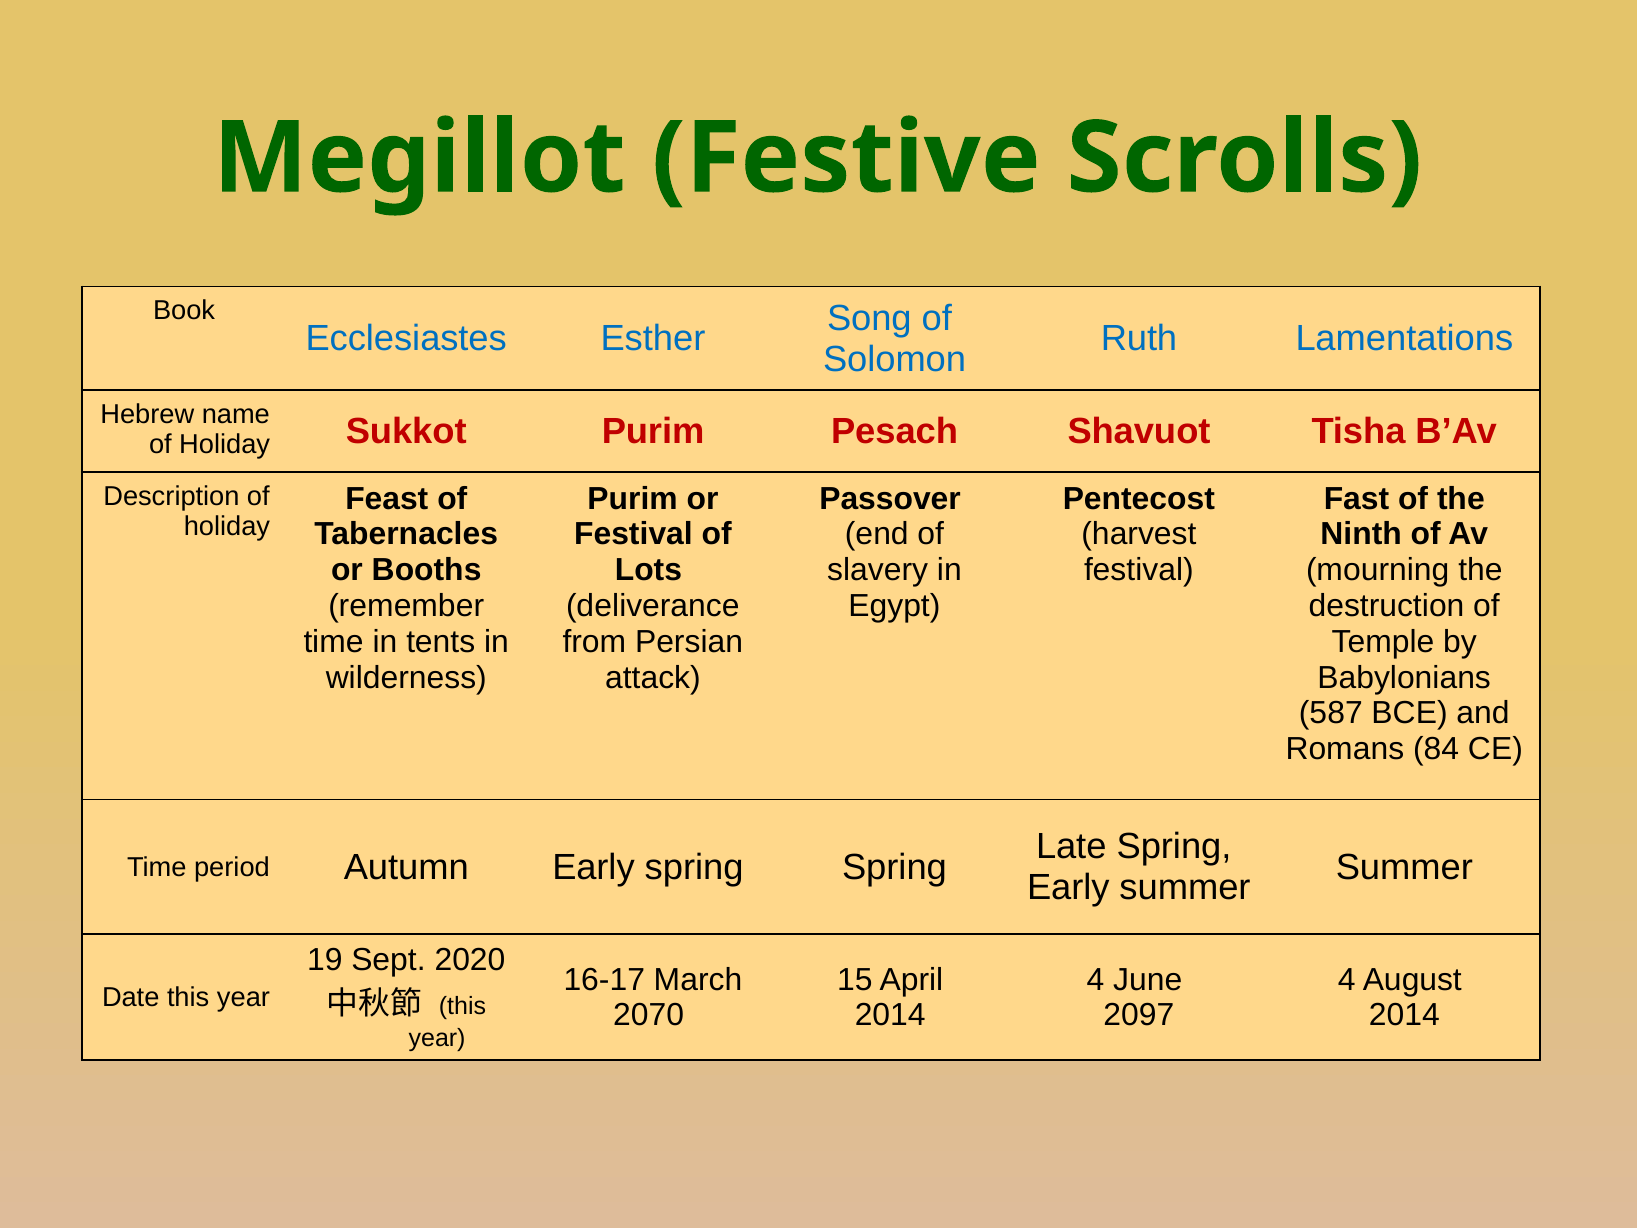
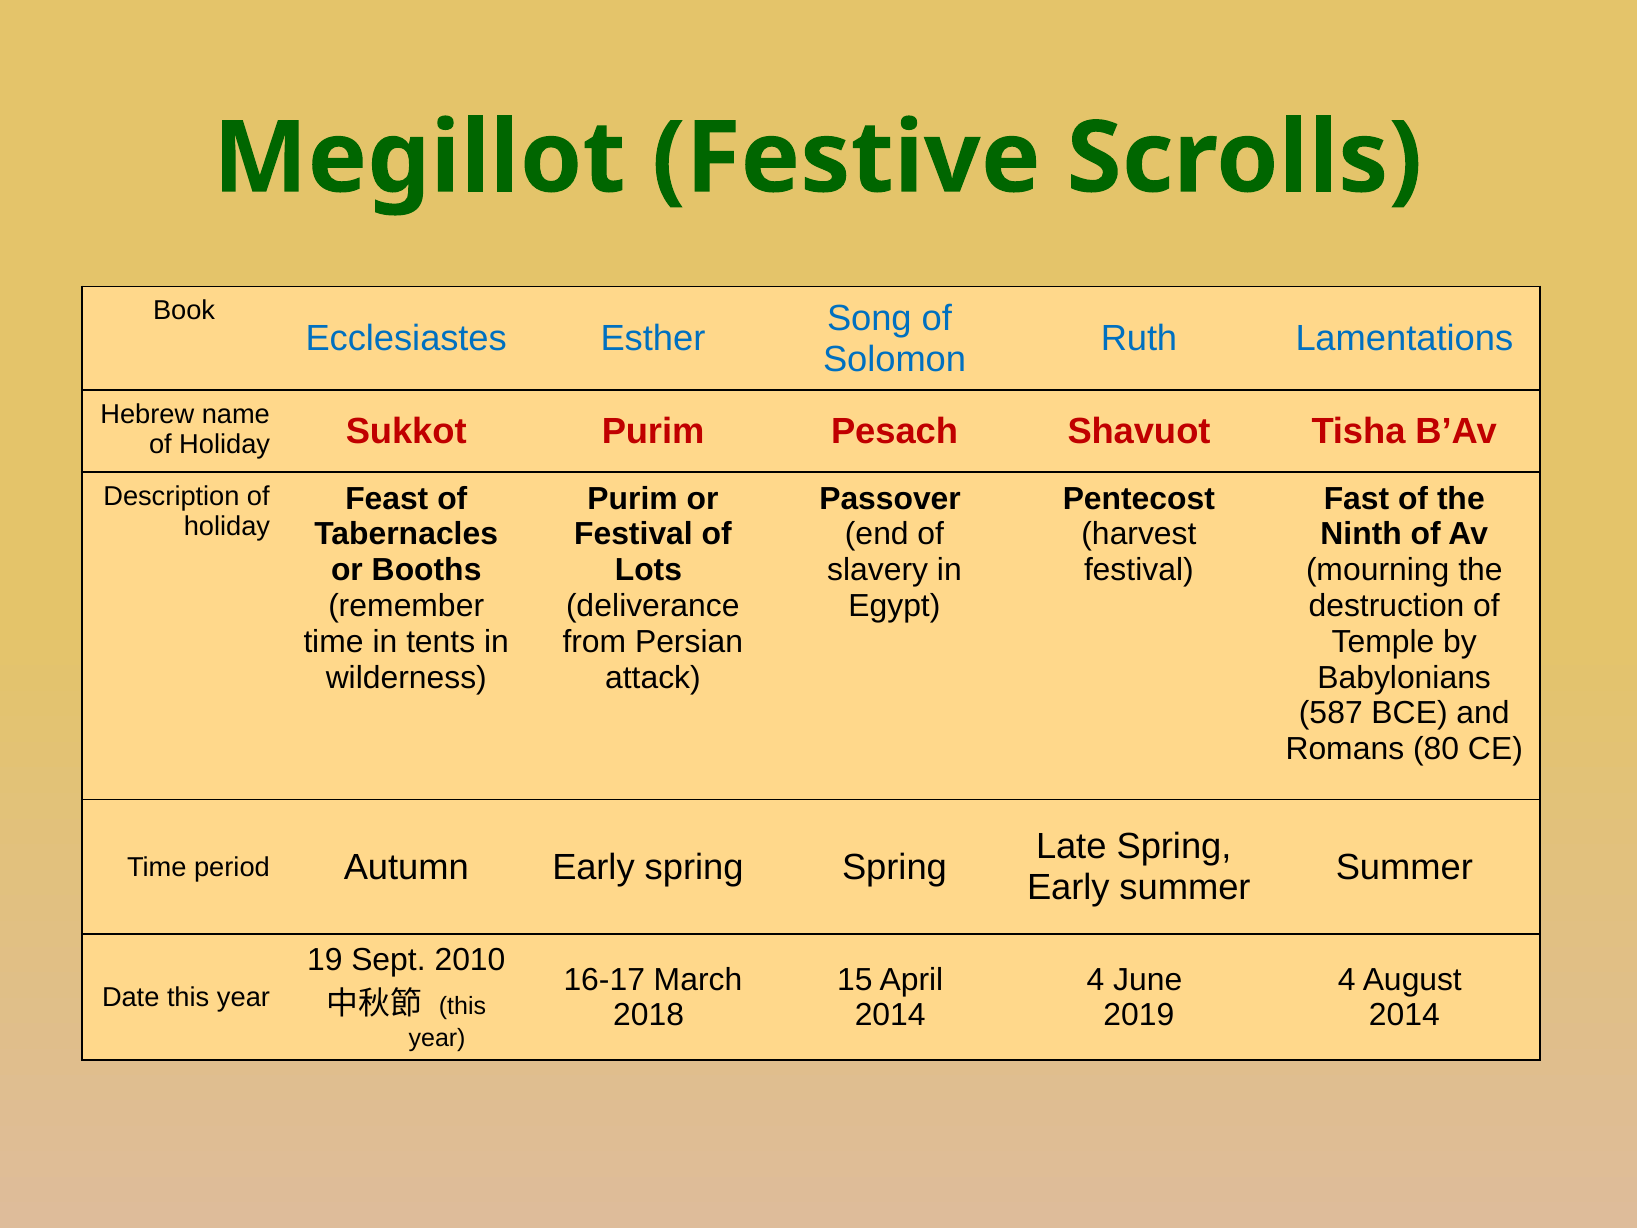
84: 84 -> 80 (1436, 749)
2020: 2020 -> 2010 (470, 960)
2070: 2070 -> 2018 (649, 1015)
2097: 2097 -> 2019 (1139, 1015)
